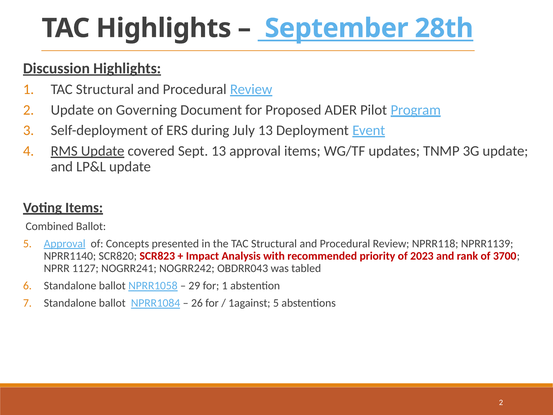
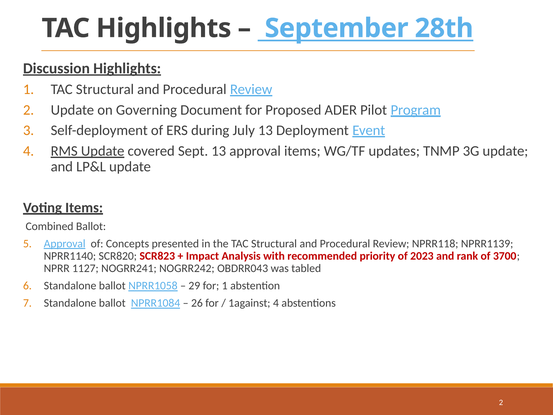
1against 5: 5 -> 4 (276, 303)
